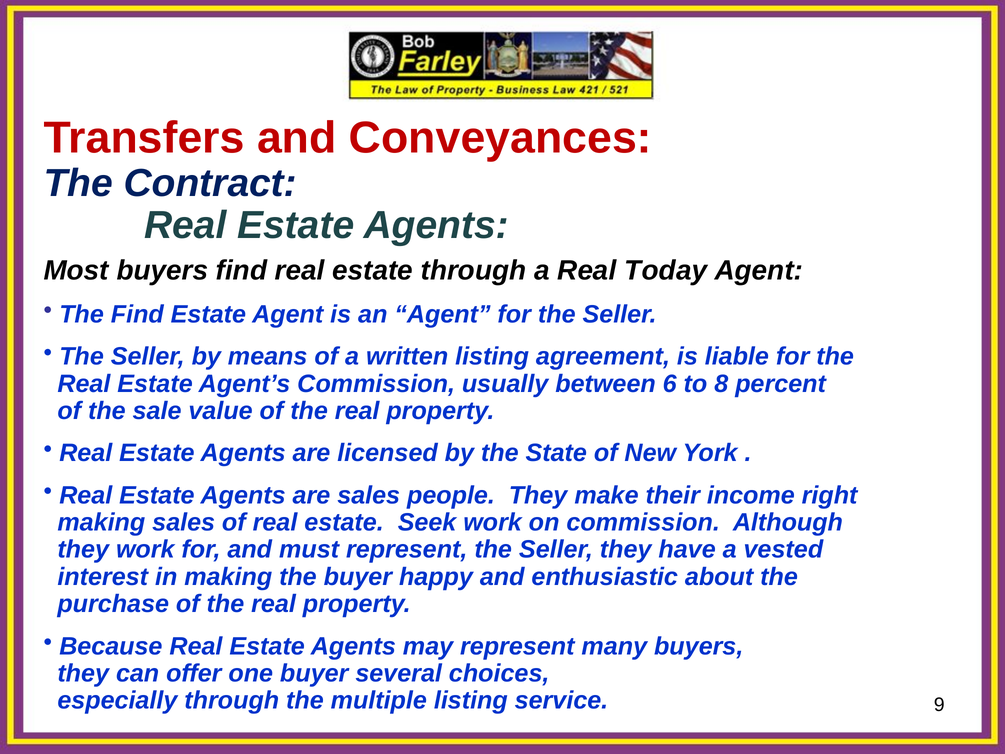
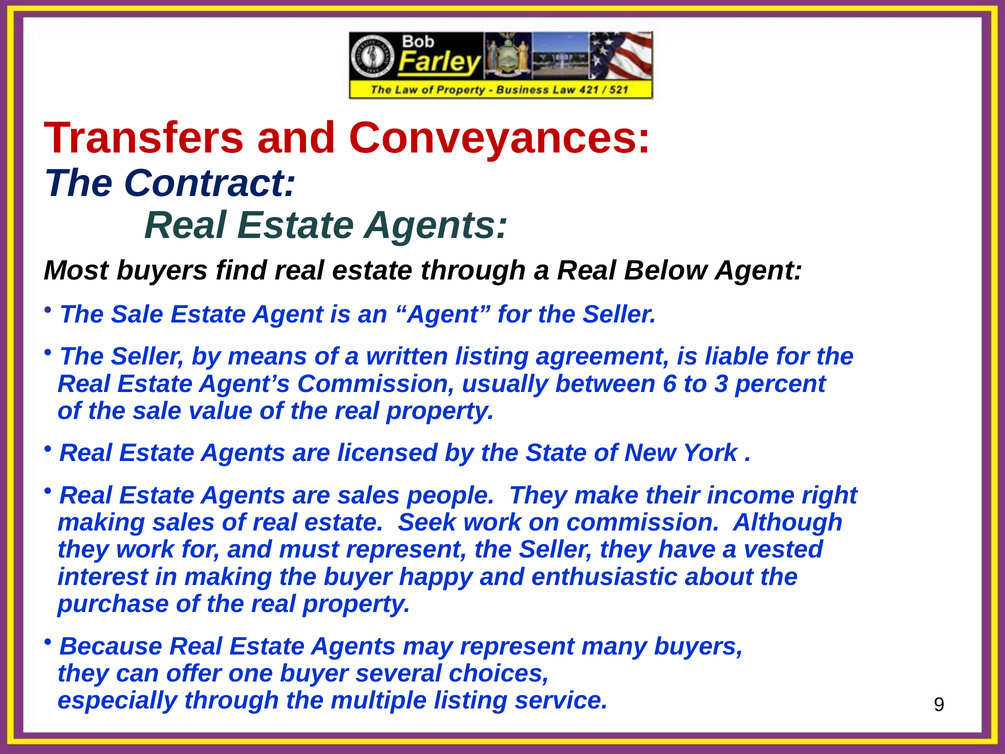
Today: Today -> Below (666, 271)
Find: Find -> Sale (137, 314)
8: 8 -> 3 (721, 384)
